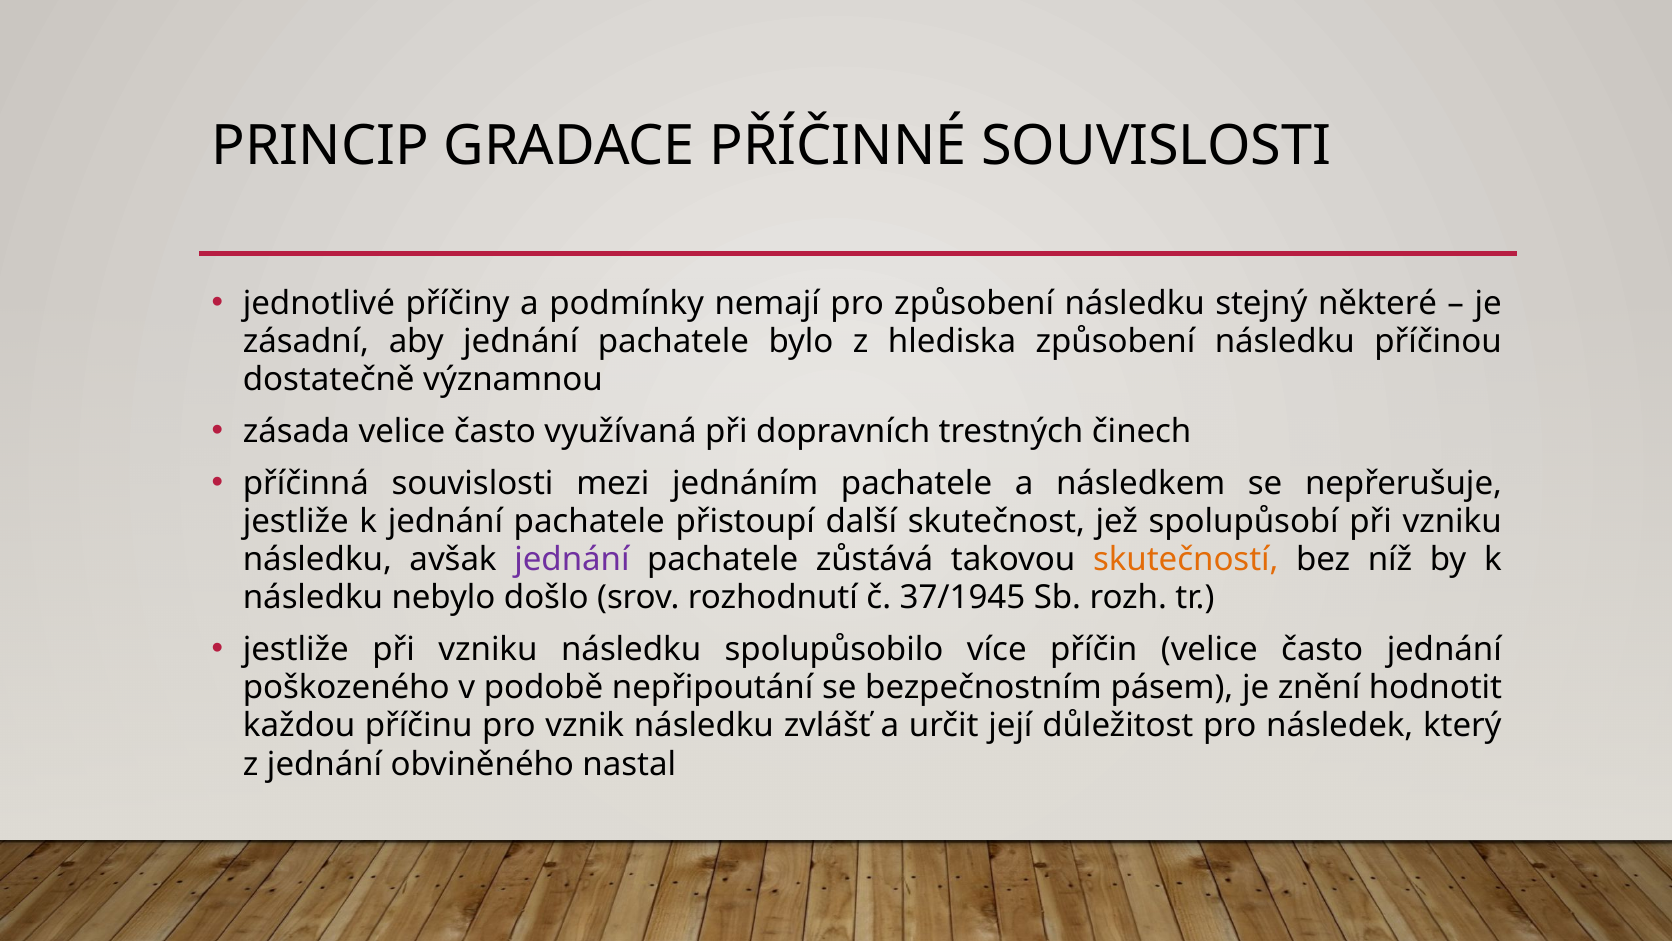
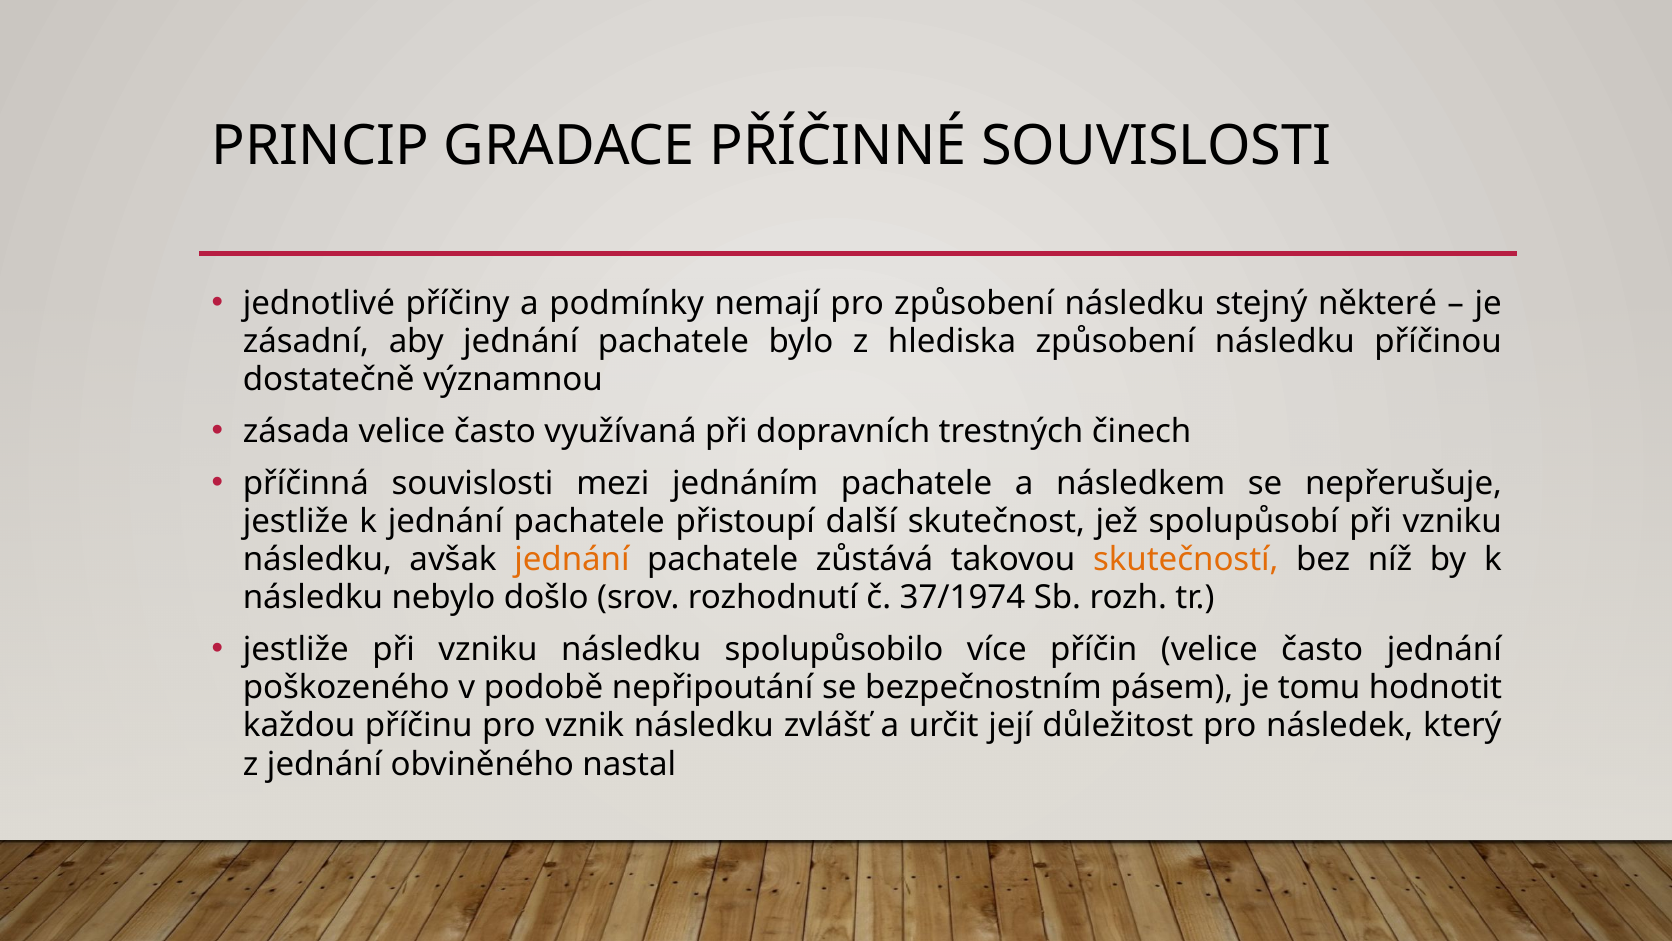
jednání colour: purple -> orange (572, 559)
37/1945: 37/1945 -> 37/1974 (962, 598)
znění: znění -> tomu (1319, 688)
